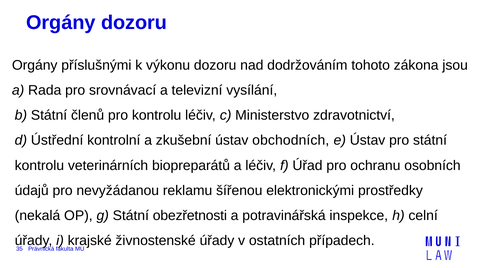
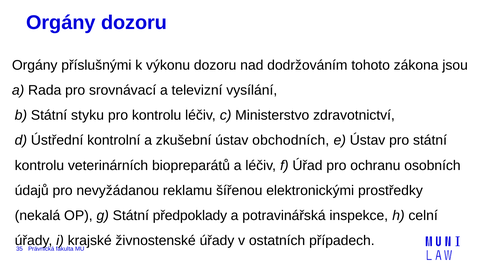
členů: členů -> styku (88, 115)
obezřetnosti: obezřetnosti -> předpoklady (190, 216)
